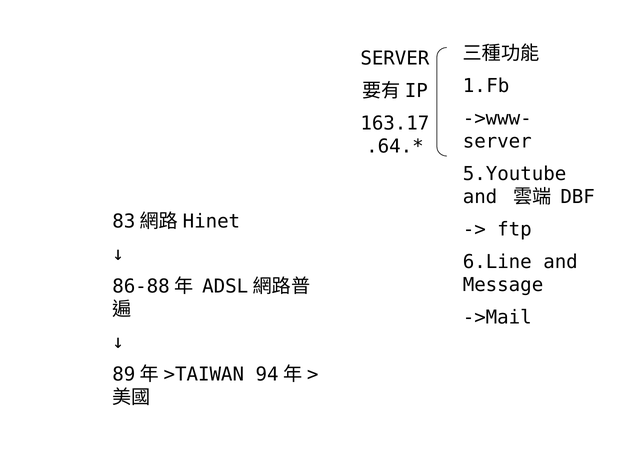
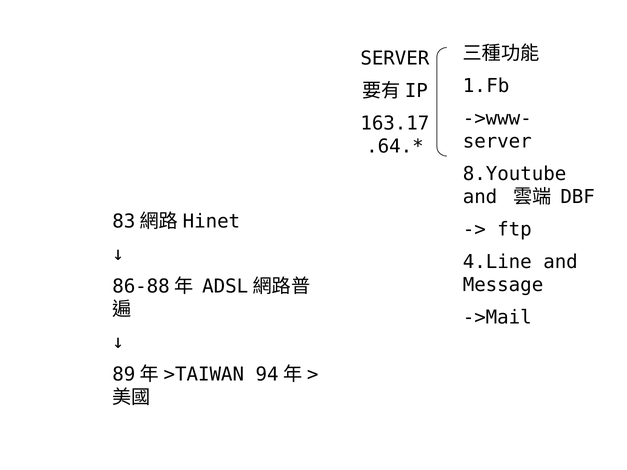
5.Youtube: 5.Youtube -> 8.Youtube (515, 174)
6.Line: 6.Line -> 4.Line (497, 262)
